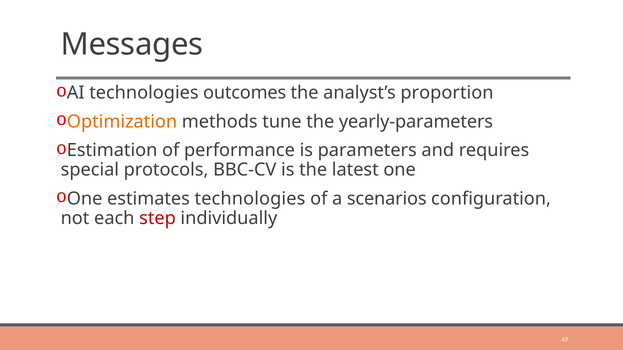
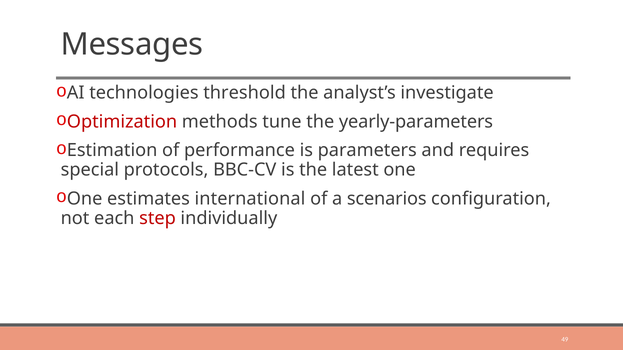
outcomes: outcomes -> threshold (245, 93)
proportion: proportion -> investigate (447, 93)
Optimization colour: orange -> red (122, 122)
estimates technologies: technologies -> international (250, 199)
